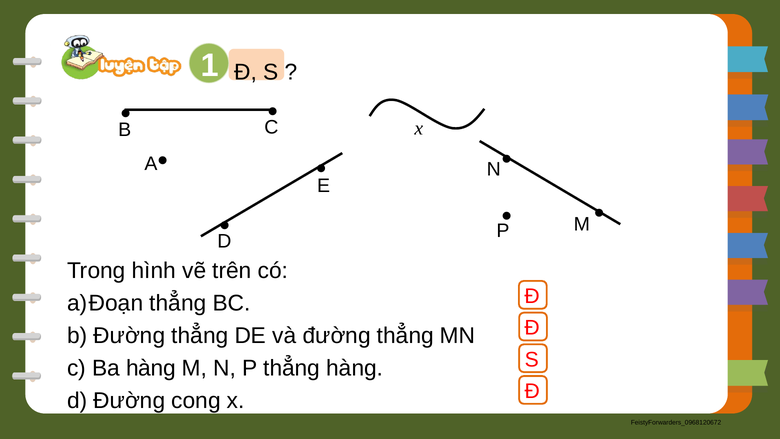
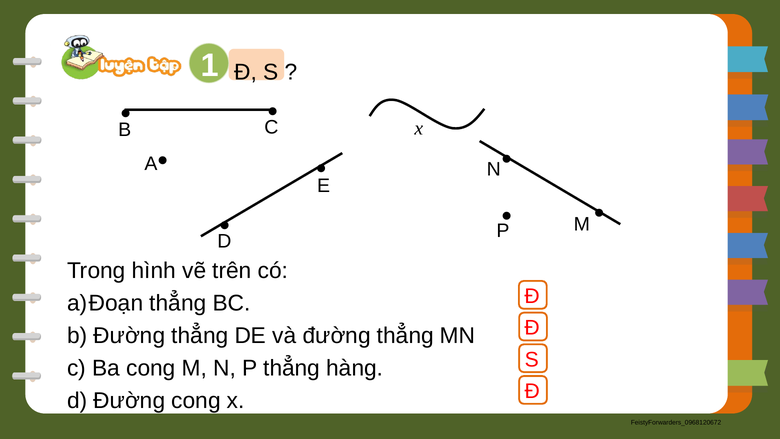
Ba hàng: hàng -> cong (151, 368)
